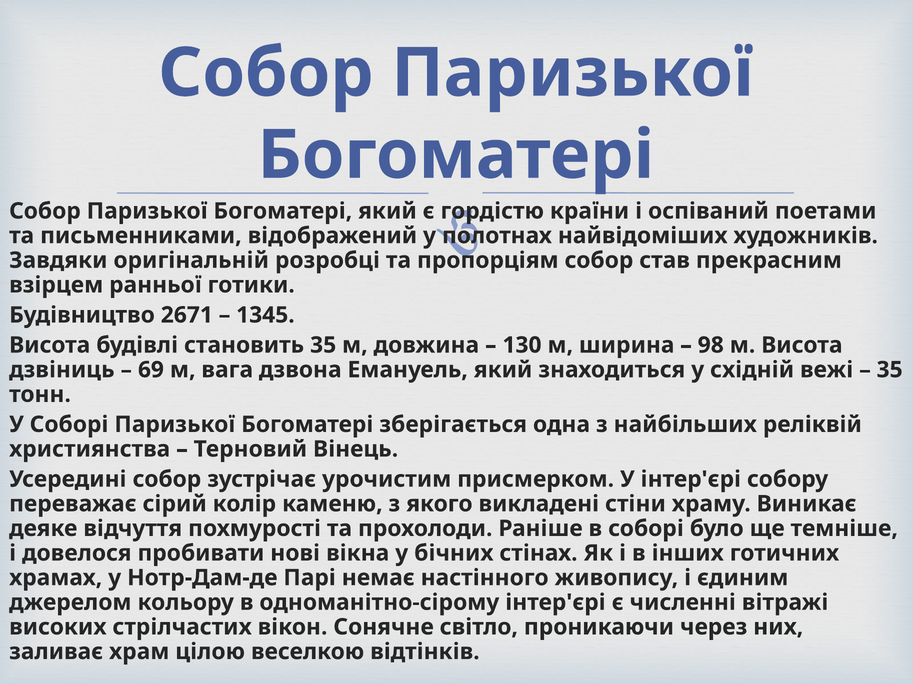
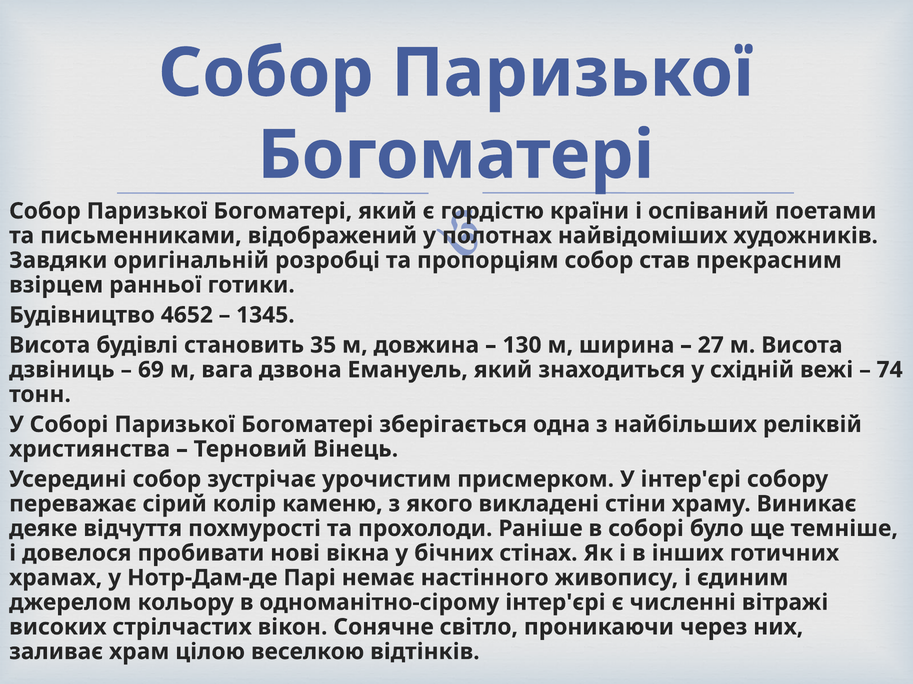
2671: 2671 -> 4652 (187, 315)
98: 98 -> 27 (711, 345)
35: 35 -> 74 (890, 370)
